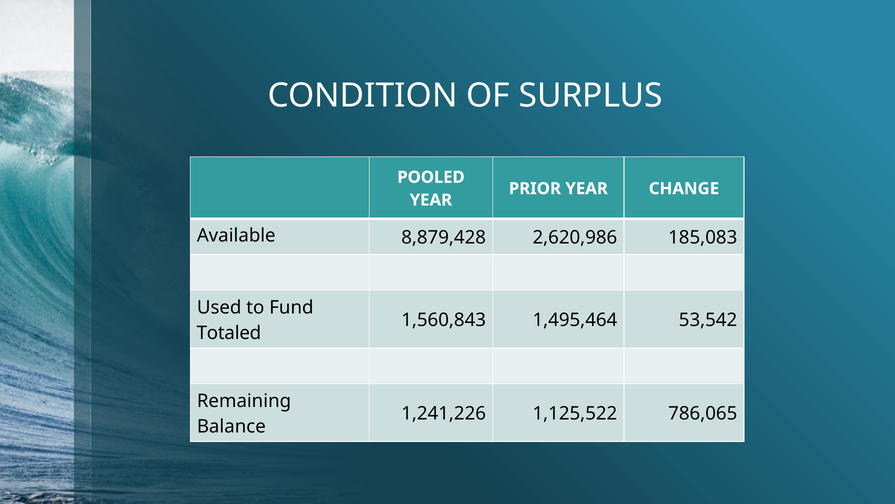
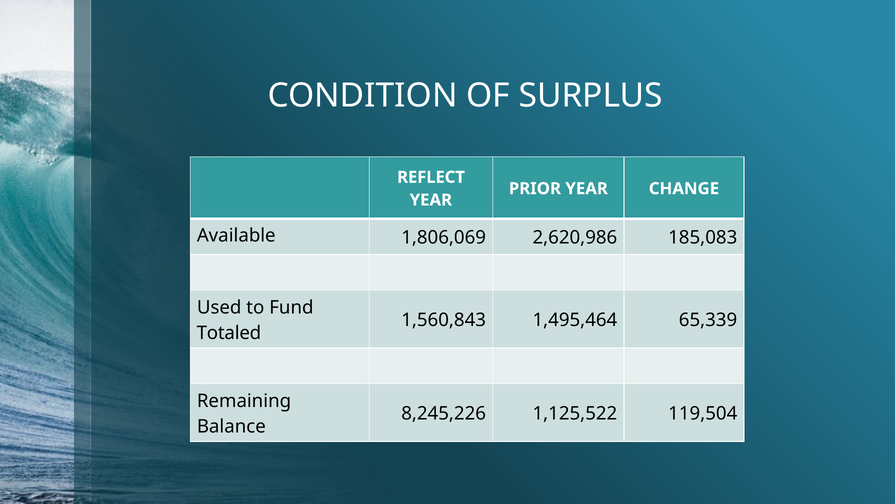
POOLED: POOLED -> REFLECT (431, 177)
8,879,428: 8,879,428 -> 1,806,069 (444, 237)
53,542: 53,542 -> 65,339 (708, 320)
1,241,226: 1,241,226 -> 8,245,226 (444, 413)
786,065: 786,065 -> 119,504 (703, 413)
